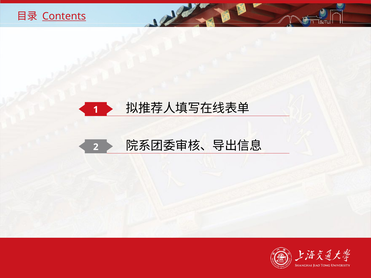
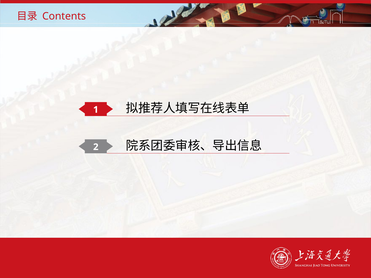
Contents underline: present -> none (64, 16)
